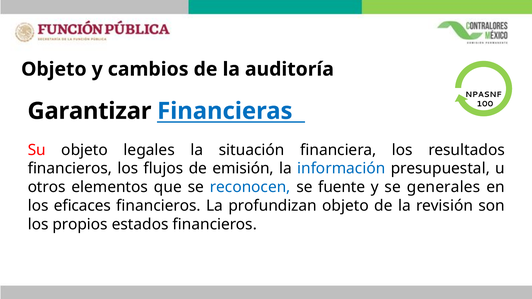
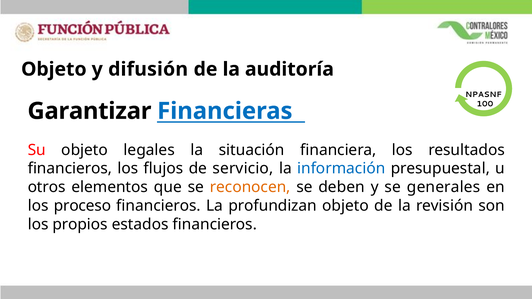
cambios: cambios -> difusión (148, 69)
emisión: emisión -> servicio (243, 169)
reconocen colour: blue -> orange (250, 187)
fuente: fuente -> deben (342, 187)
eficaces: eficaces -> proceso (82, 206)
